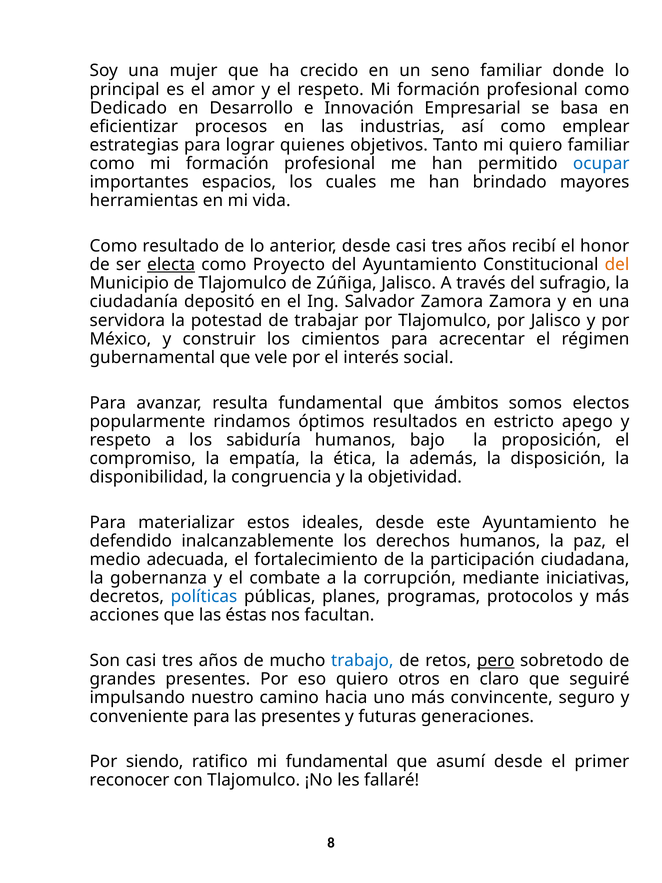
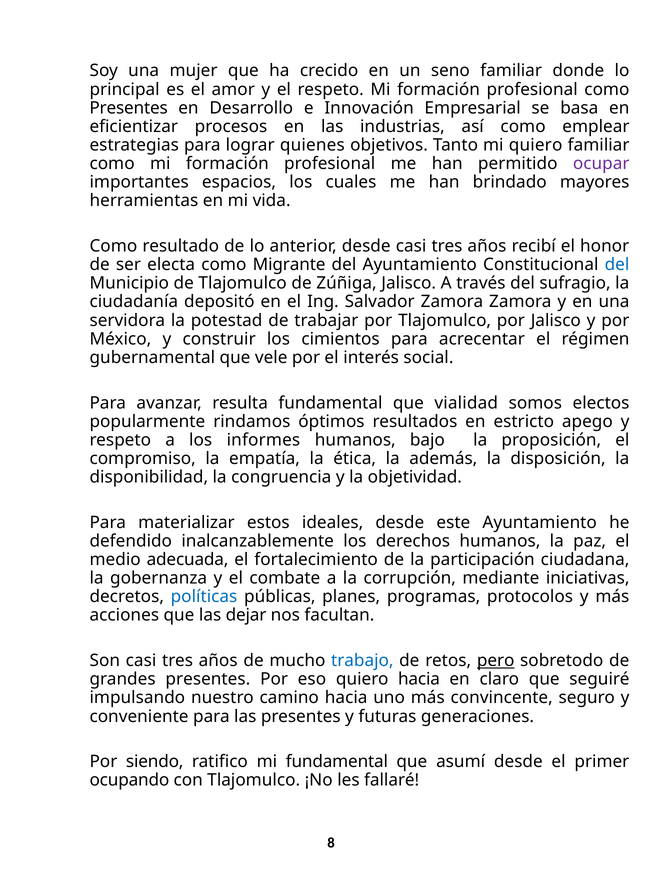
Dedicado: Dedicado -> Presentes (129, 108)
ocupar colour: blue -> purple (601, 164)
electa underline: present -> none (171, 265)
Proyecto: Proyecto -> Migrante (289, 265)
del colour: orange -> blue (617, 265)
ámbitos: ámbitos -> vialidad (466, 403)
sabiduría: sabiduría -> informes (263, 440)
éstas: éstas -> dejar (246, 615)
quiero otros: otros -> hacia (419, 679)
reconocer: reconocer -> ocupando (129, 780)
